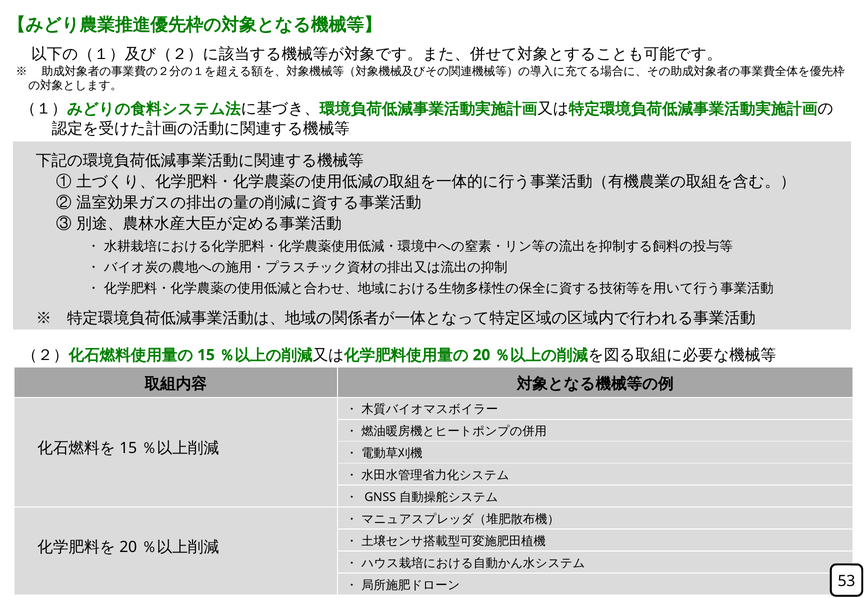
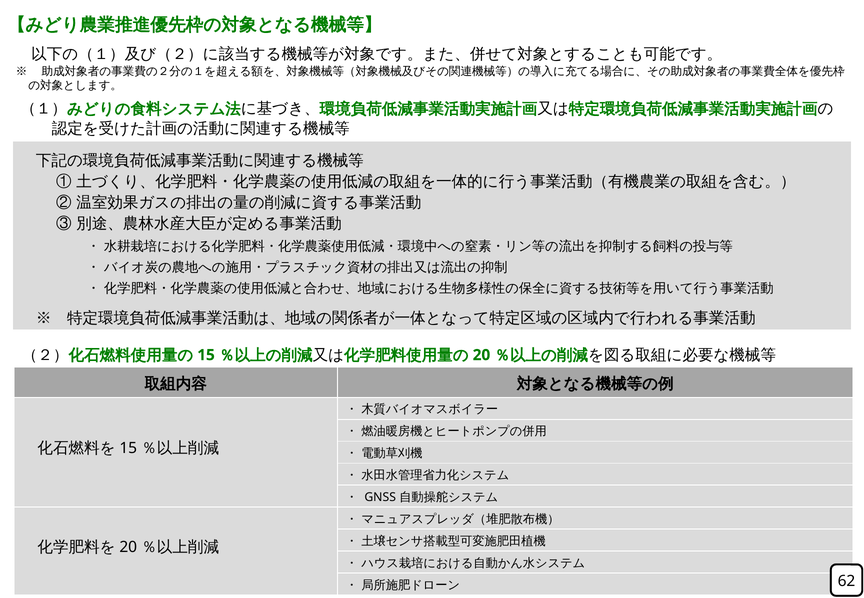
53: 53 -> 62 (847, 581)
